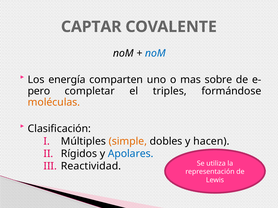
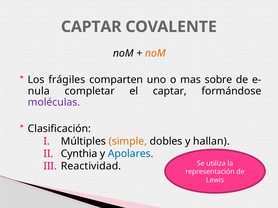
noM colour: blue -> orange (155, 53)
energía: energía -> frágiles (67, 80)
pero: pero -> nula (39, 91)
el triples: triples -> captar (170, 91)
moléculas colour: orange -> purple (54, 102)
hacen: hacen -> hallan (211, 142)
Rígidos: Rígidos -> Cynthia (79, 154)
